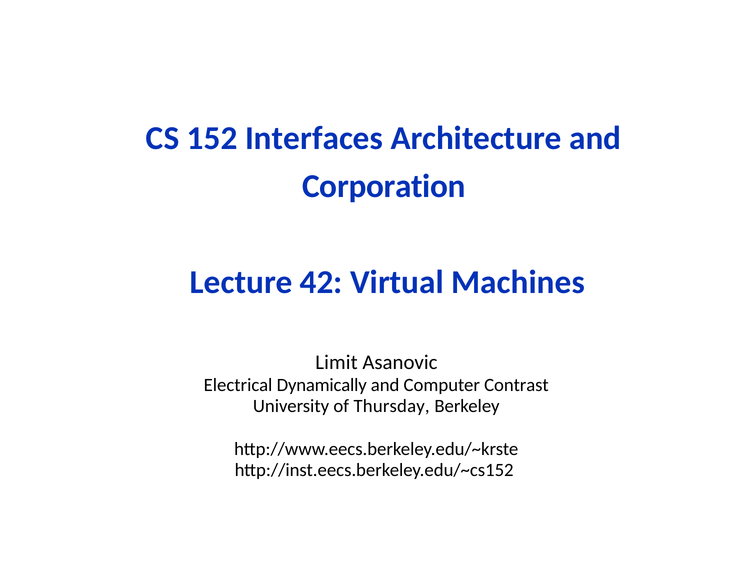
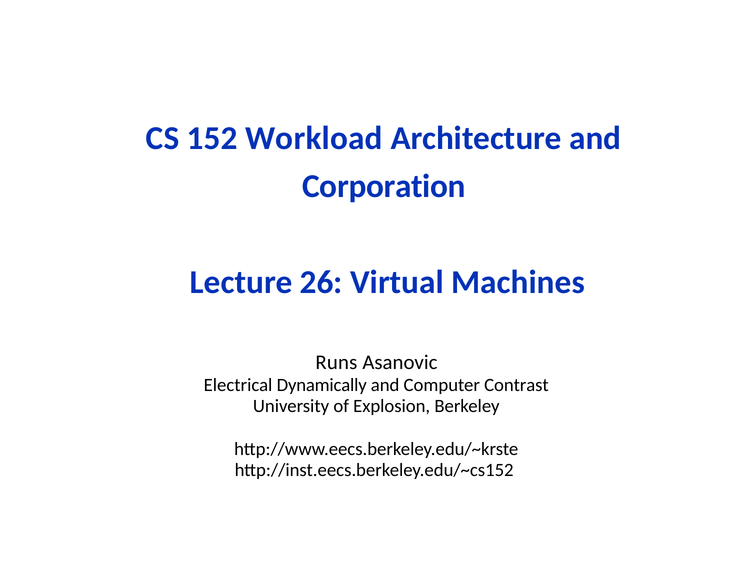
Interfaces: Interfaces -> Workload (314, 138)
42: 42 -> 26 (321, 282)
Limit: Limit -> Runs (336, 362)
Thursday: Thursday -> Explosion (392, 406)
